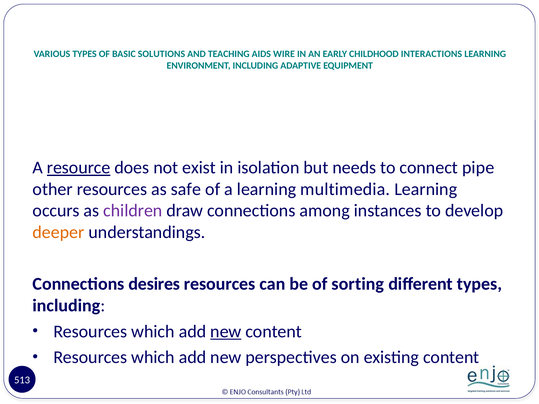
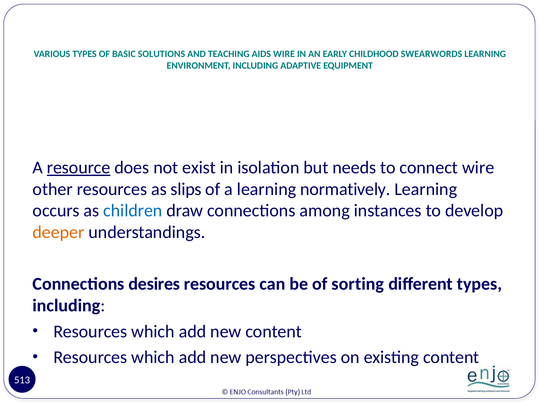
INTERACTIONS: INTERACTIONS -> SWEARWORDS (431, 54)
connect pipe: pipe -> wire (478, 168)
safe: safe -> slips (186, 189)
multimedia: multimedia -> normatively (345, 189)
children colour: purple -> blue (133, 211)
new underline: present -> none (226, 332)
